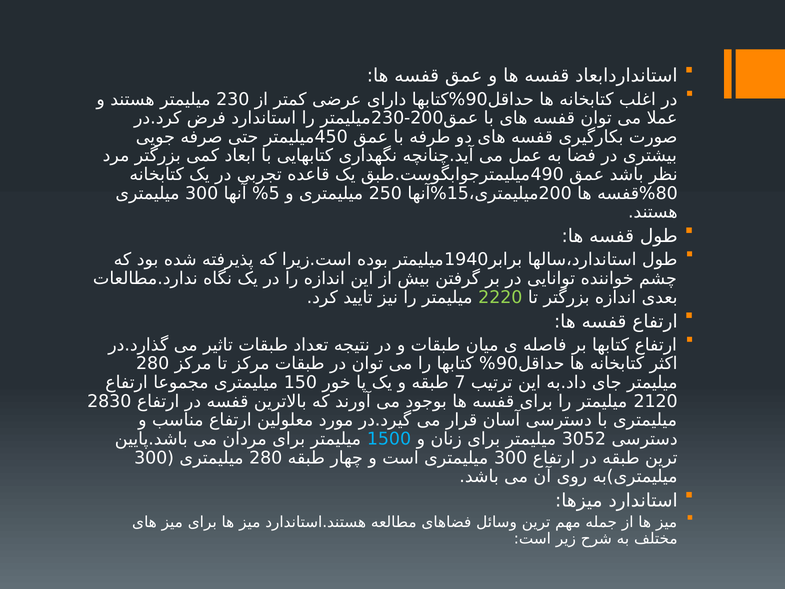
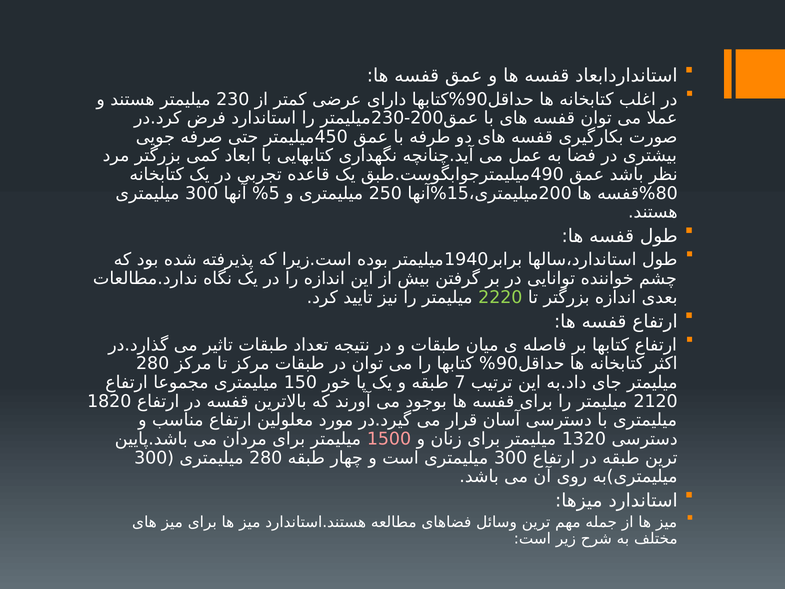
2830: 2830 -> 1820 (109, 401)
1500 colour: light blue -> pink (389, 439)
3052: 3052 -> 1320 (584, 439)
